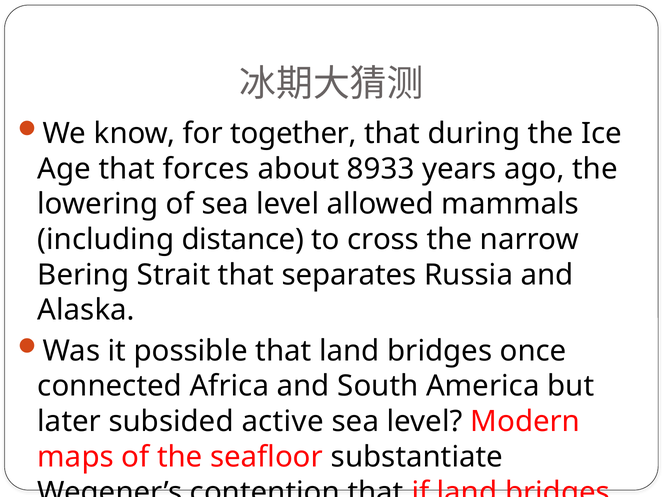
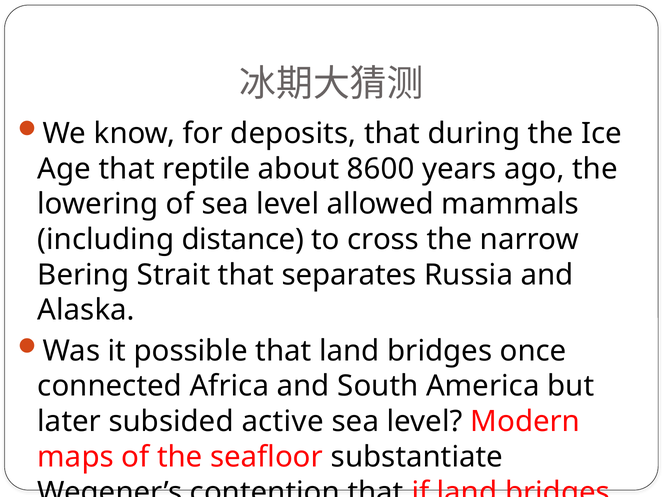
together: together -> deposits (293, 134)
forces: forces -> reptile (206, 169)
8933: 8933 -> 8600 (381, 169)
